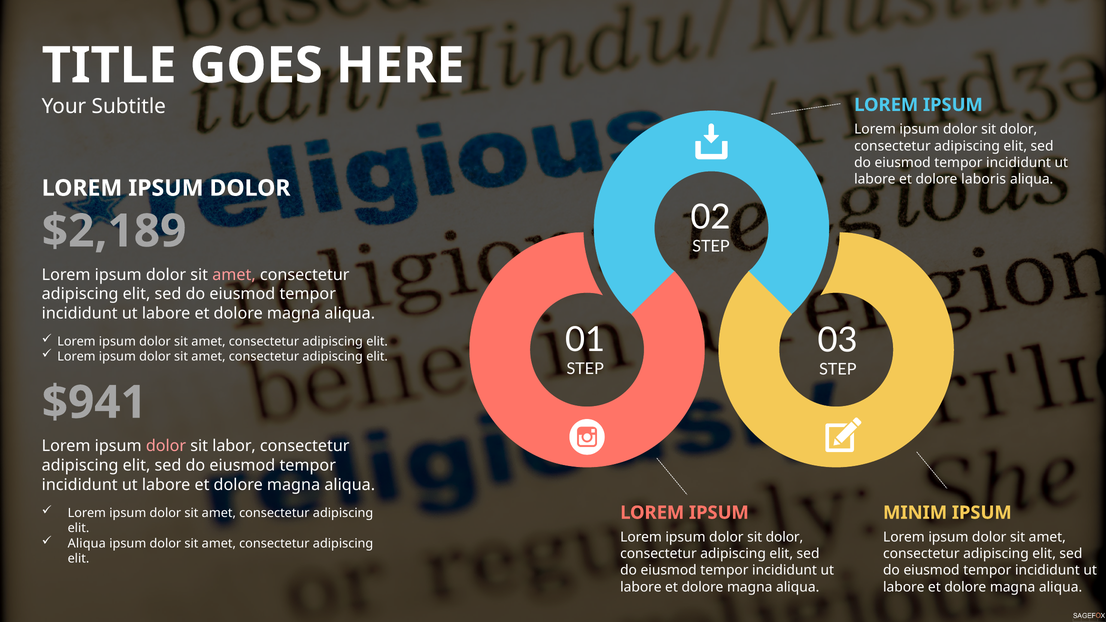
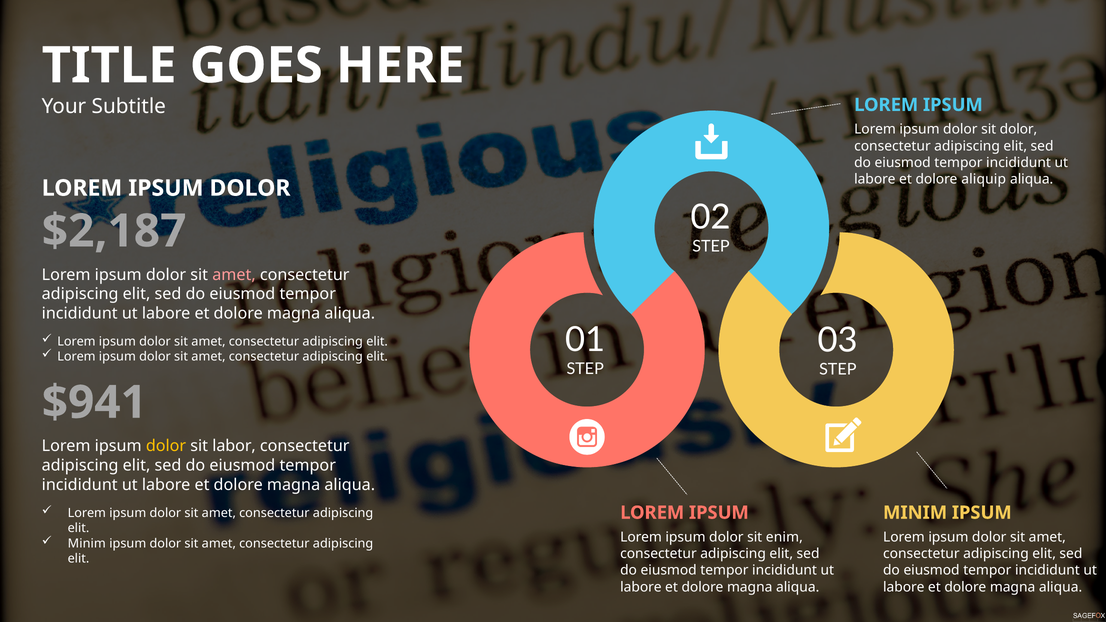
laboris: laboris -> aliquip (984, 179)
$2,189: $2,189 -> $2,187 (114, 231)
dolor colour: pink -> yellow (166, 446)
dolor: dolor -> enim (784, 537)
Aliqua: Aliqua -> Minim (87, 543)
